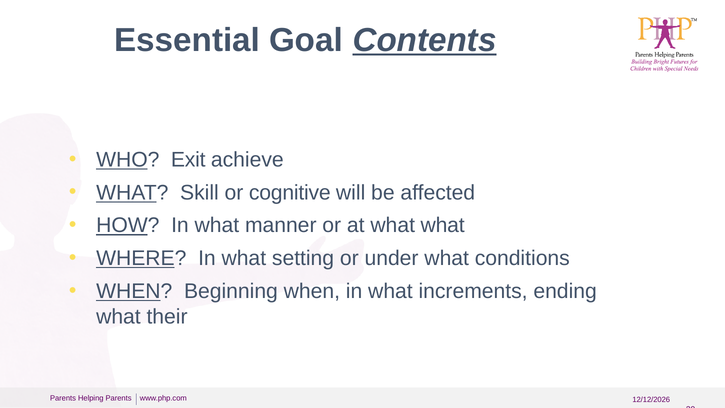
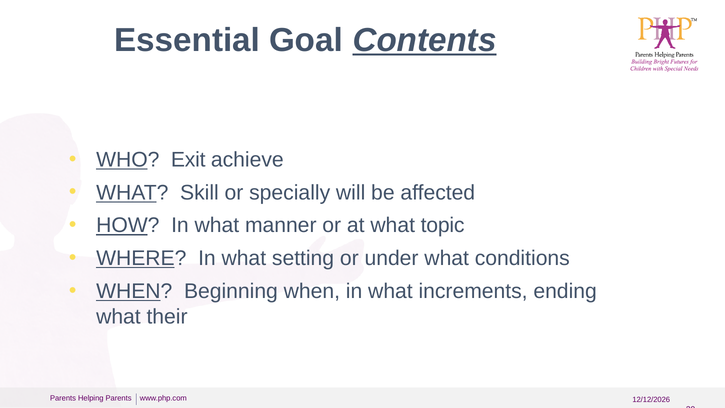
cognitive: cognitive -> specially (290, 193)
what what: what -> topic (443, 225)
